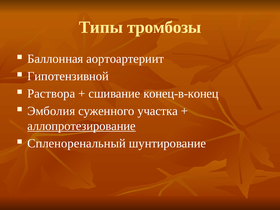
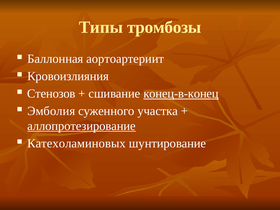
Гипотензивной: Гипотензивной -> Кровоизлияния (68, 76)
Раствора: Раствора -> Стенозов (51, 94)
конец-в-конец underline: none -> present (181, 94)
Спленоренальный: Спленоренальный -> Катехоламиновых (77, 143)
